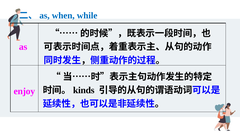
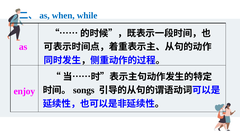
kinds: kinds -> songs (84, 90)
